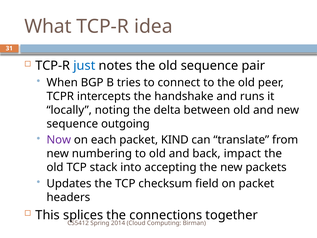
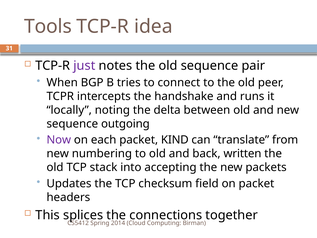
What: What -> Tools (48, 26)
just colour: blue -> purple (84, 66)
impact: impact -> written (242, 154)
